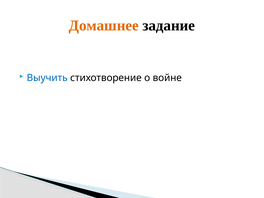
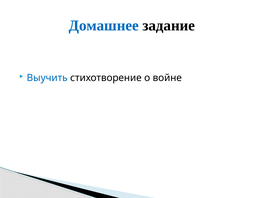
Домашнее colour: orange -> blue (104, 25)
